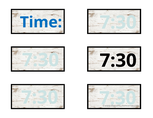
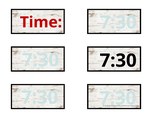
Time colour: blue -> red (41, 22)
